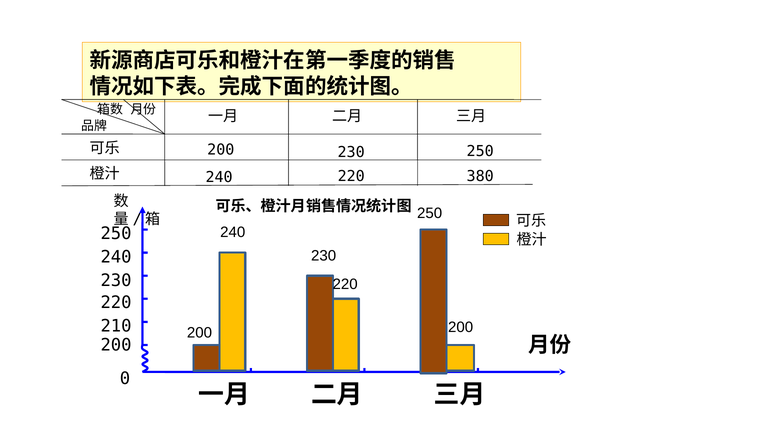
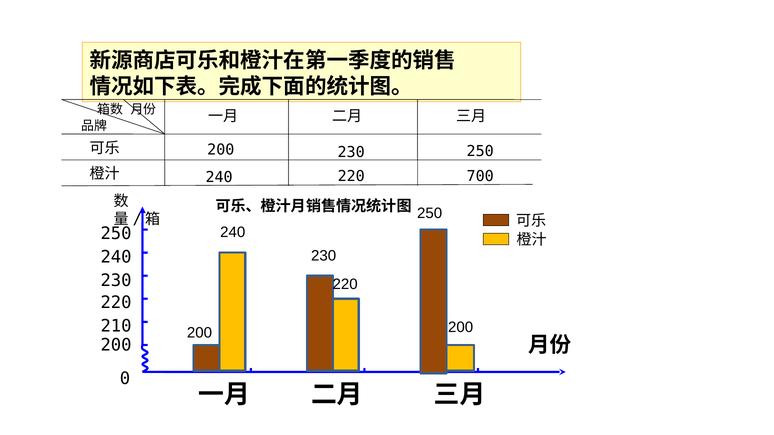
380: 380 -> 700 (480, 176)
